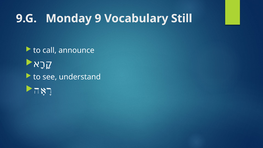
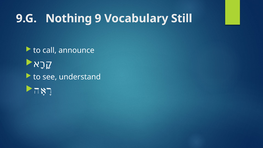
Monday: Monday -> Nothing (69, 18)
